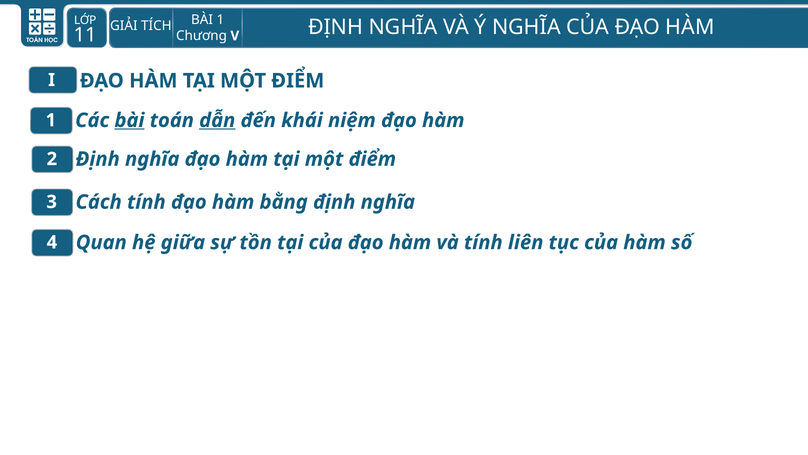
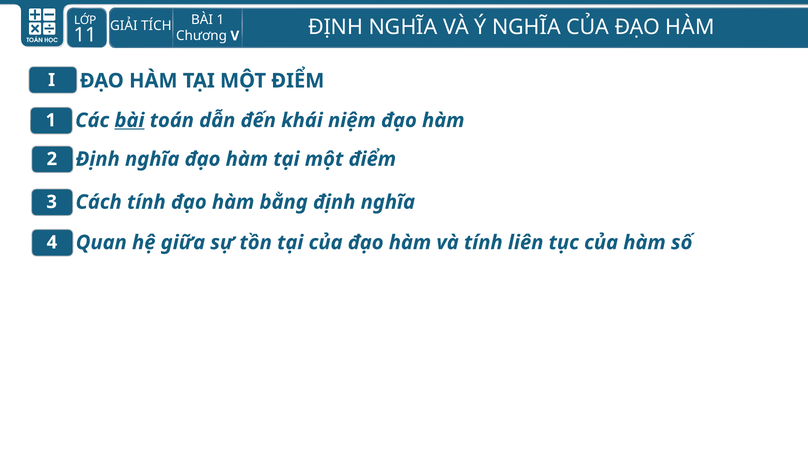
dẫn underline: present -> none (217, 120)
